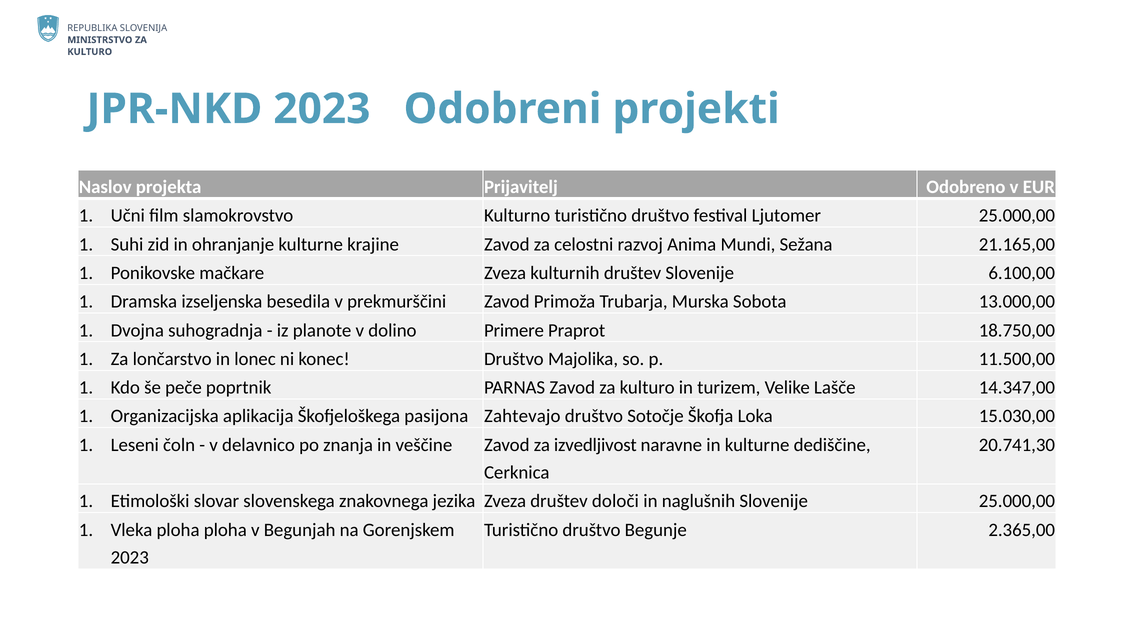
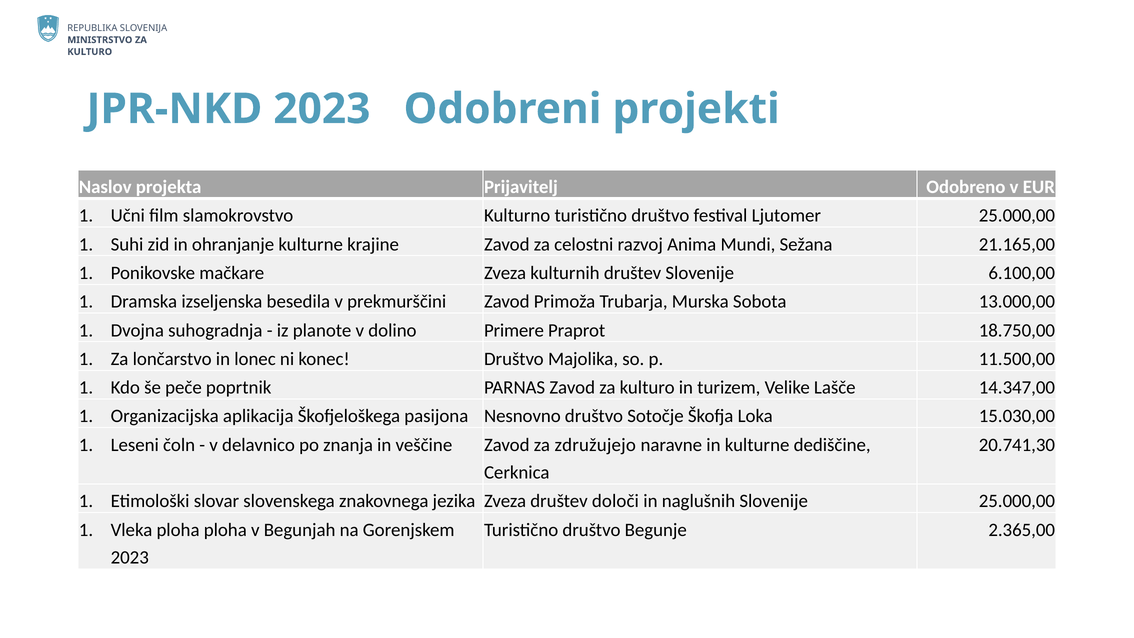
Zahtevajo: Zahtevajo -> Nesnovno (522, 416)
izvedljivost: izvedljivost -> združujejo (595, 445)
